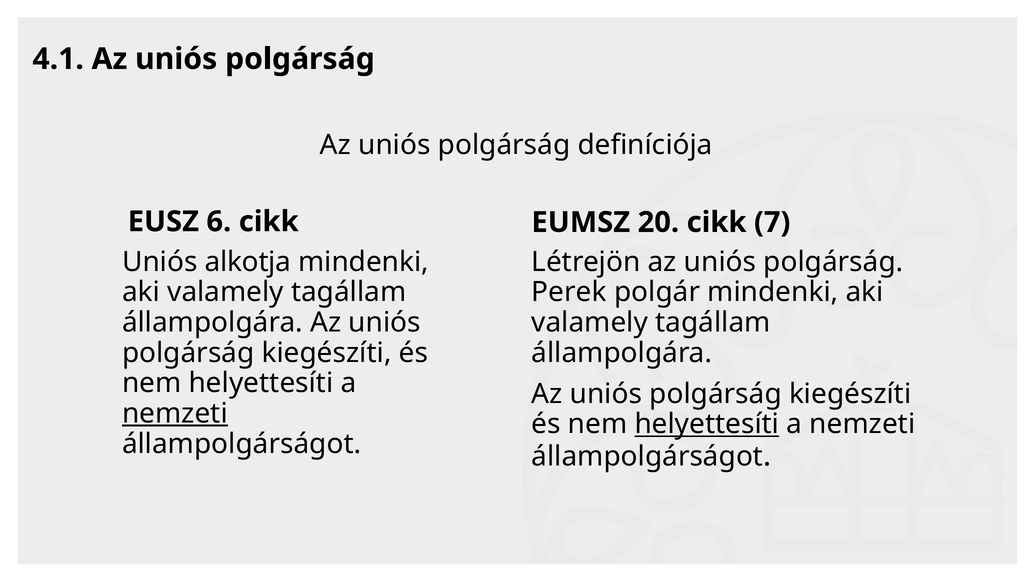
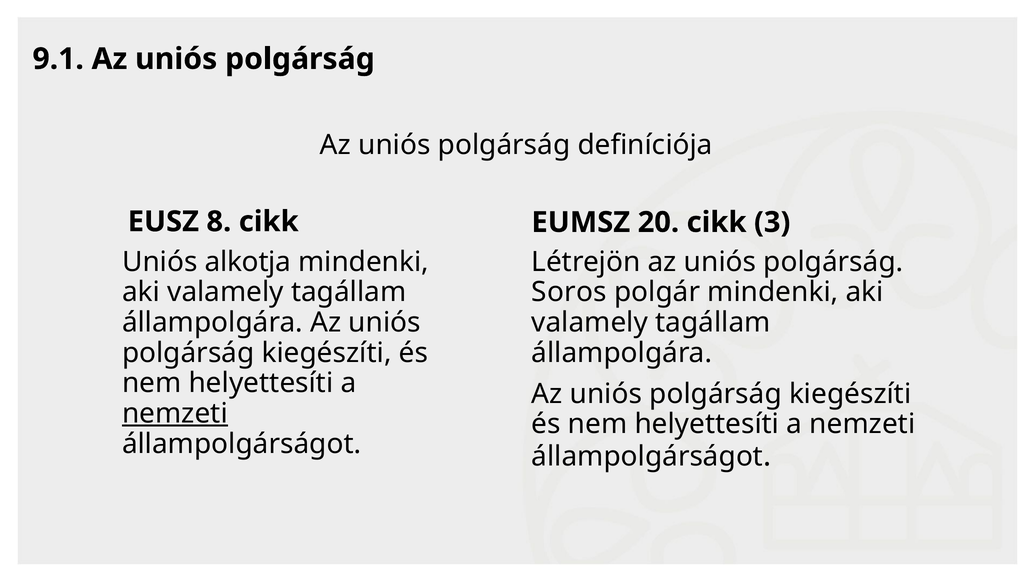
4.1: 4.1 -> 9.1 (58, 59)
6: 6 -> 8 (219, 222)
7: 7 -> 3 (772, 222)
Perek: Perek -> Soros (569, 292)
helyettesíti underline: present -> none (707, 424)
